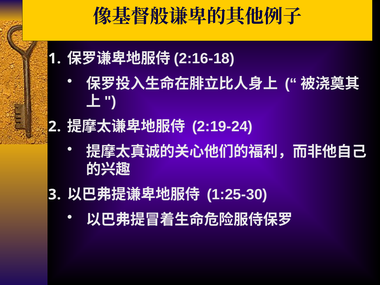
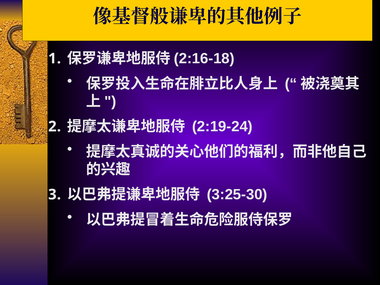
1:25-30: 1:25-30 -> 3:25-30 (237, 195)
